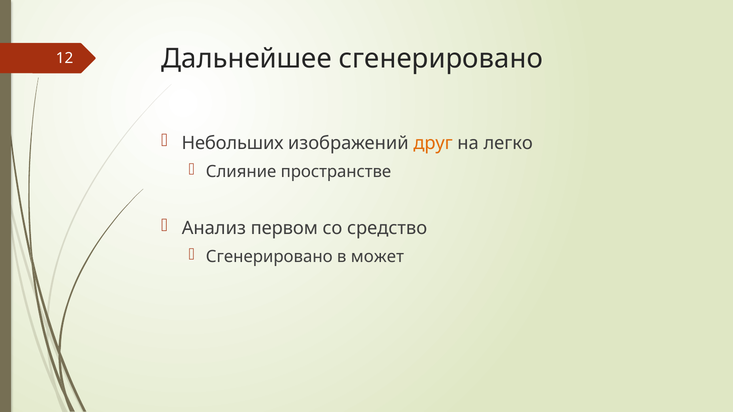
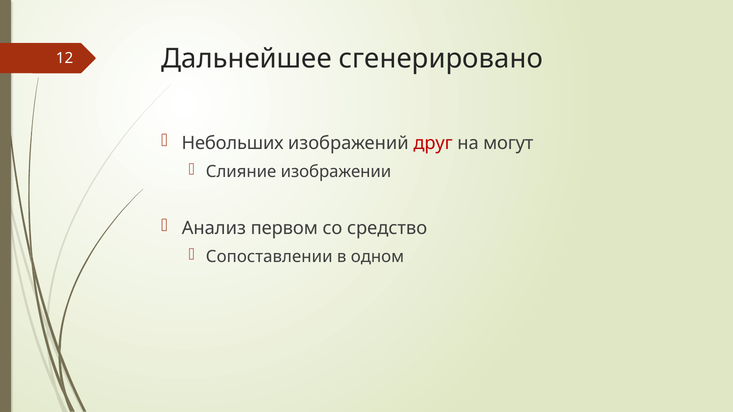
друг colour: orange -> red (433, 143)
легко: легко -> могут (508, 143)
пространстве: пространстве -> изображении (336, 172)
Сгенерировано: Сгенерировано -> Сопоставлении (269, 257)
может: может -> одном (377, 257)
